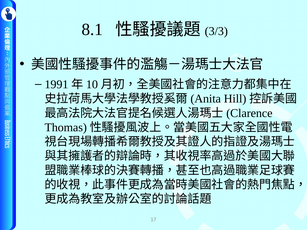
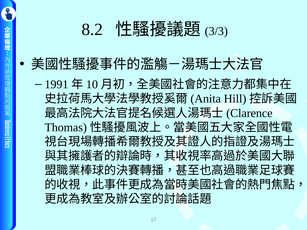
8.1: 8.1 -> 8.2 (92, 30)
